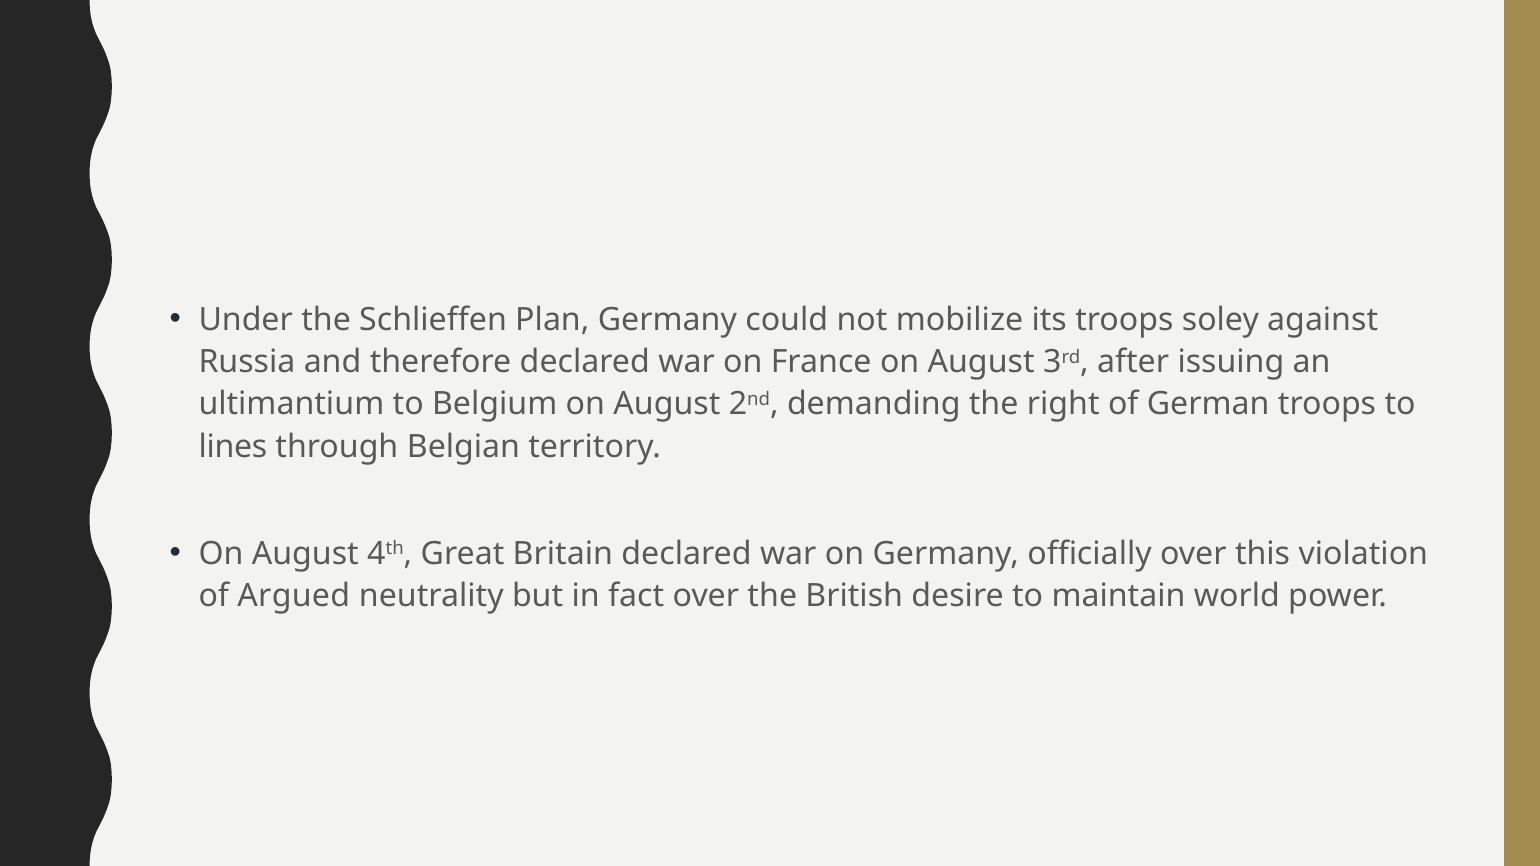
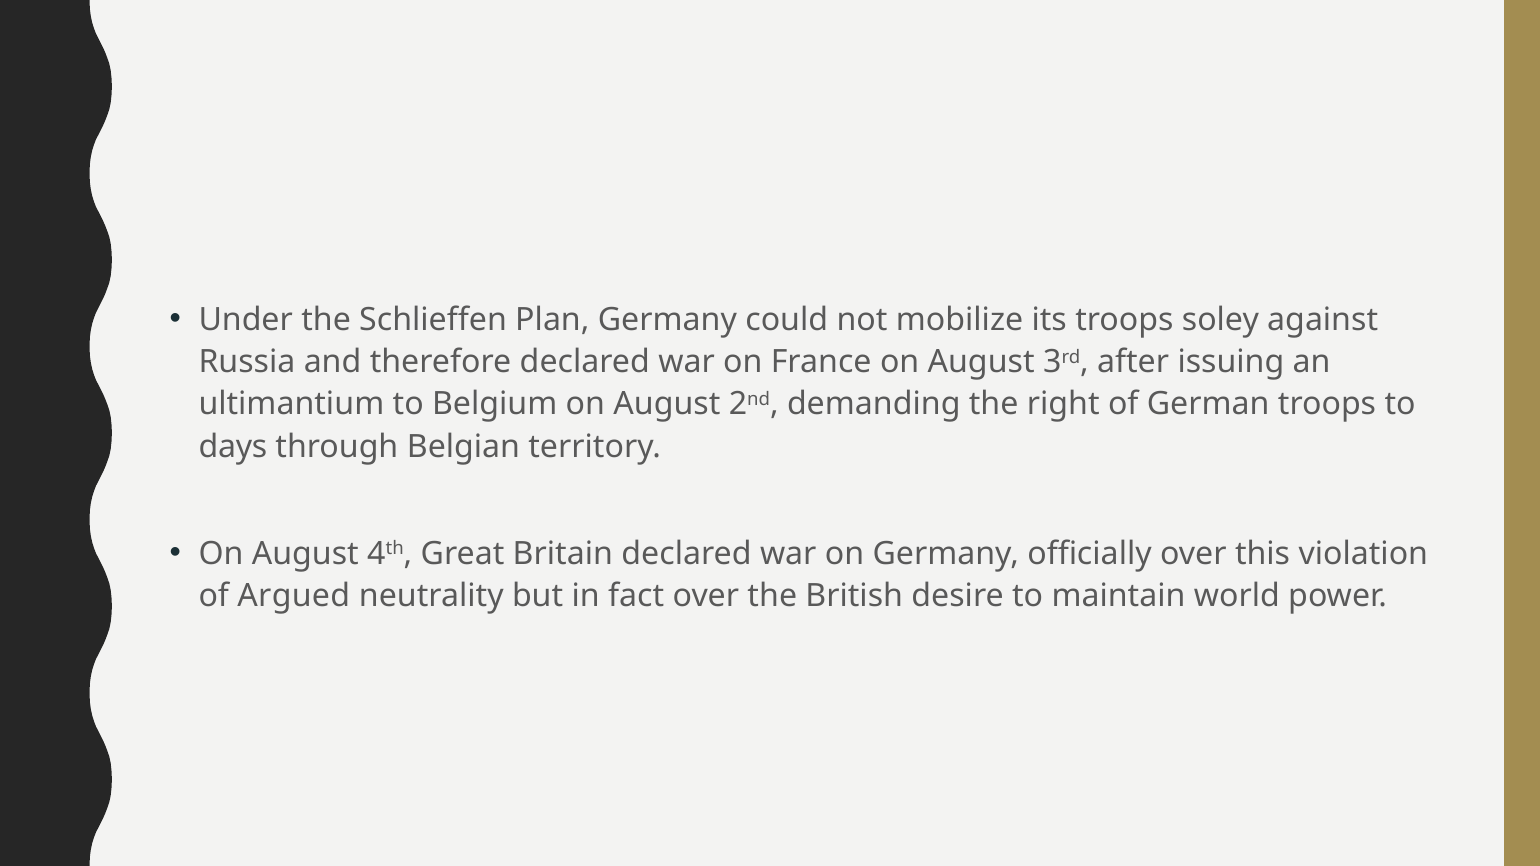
lines: lines -> days (233, 447)
